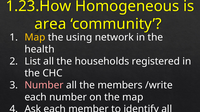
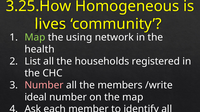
1.23.How: 1.23.How -> 3.25.How (38, 6)
area: area -> lives (50, 24)
Map colour: yellow -> light green (35, 38)
each: each -> ideal (36, 98)
